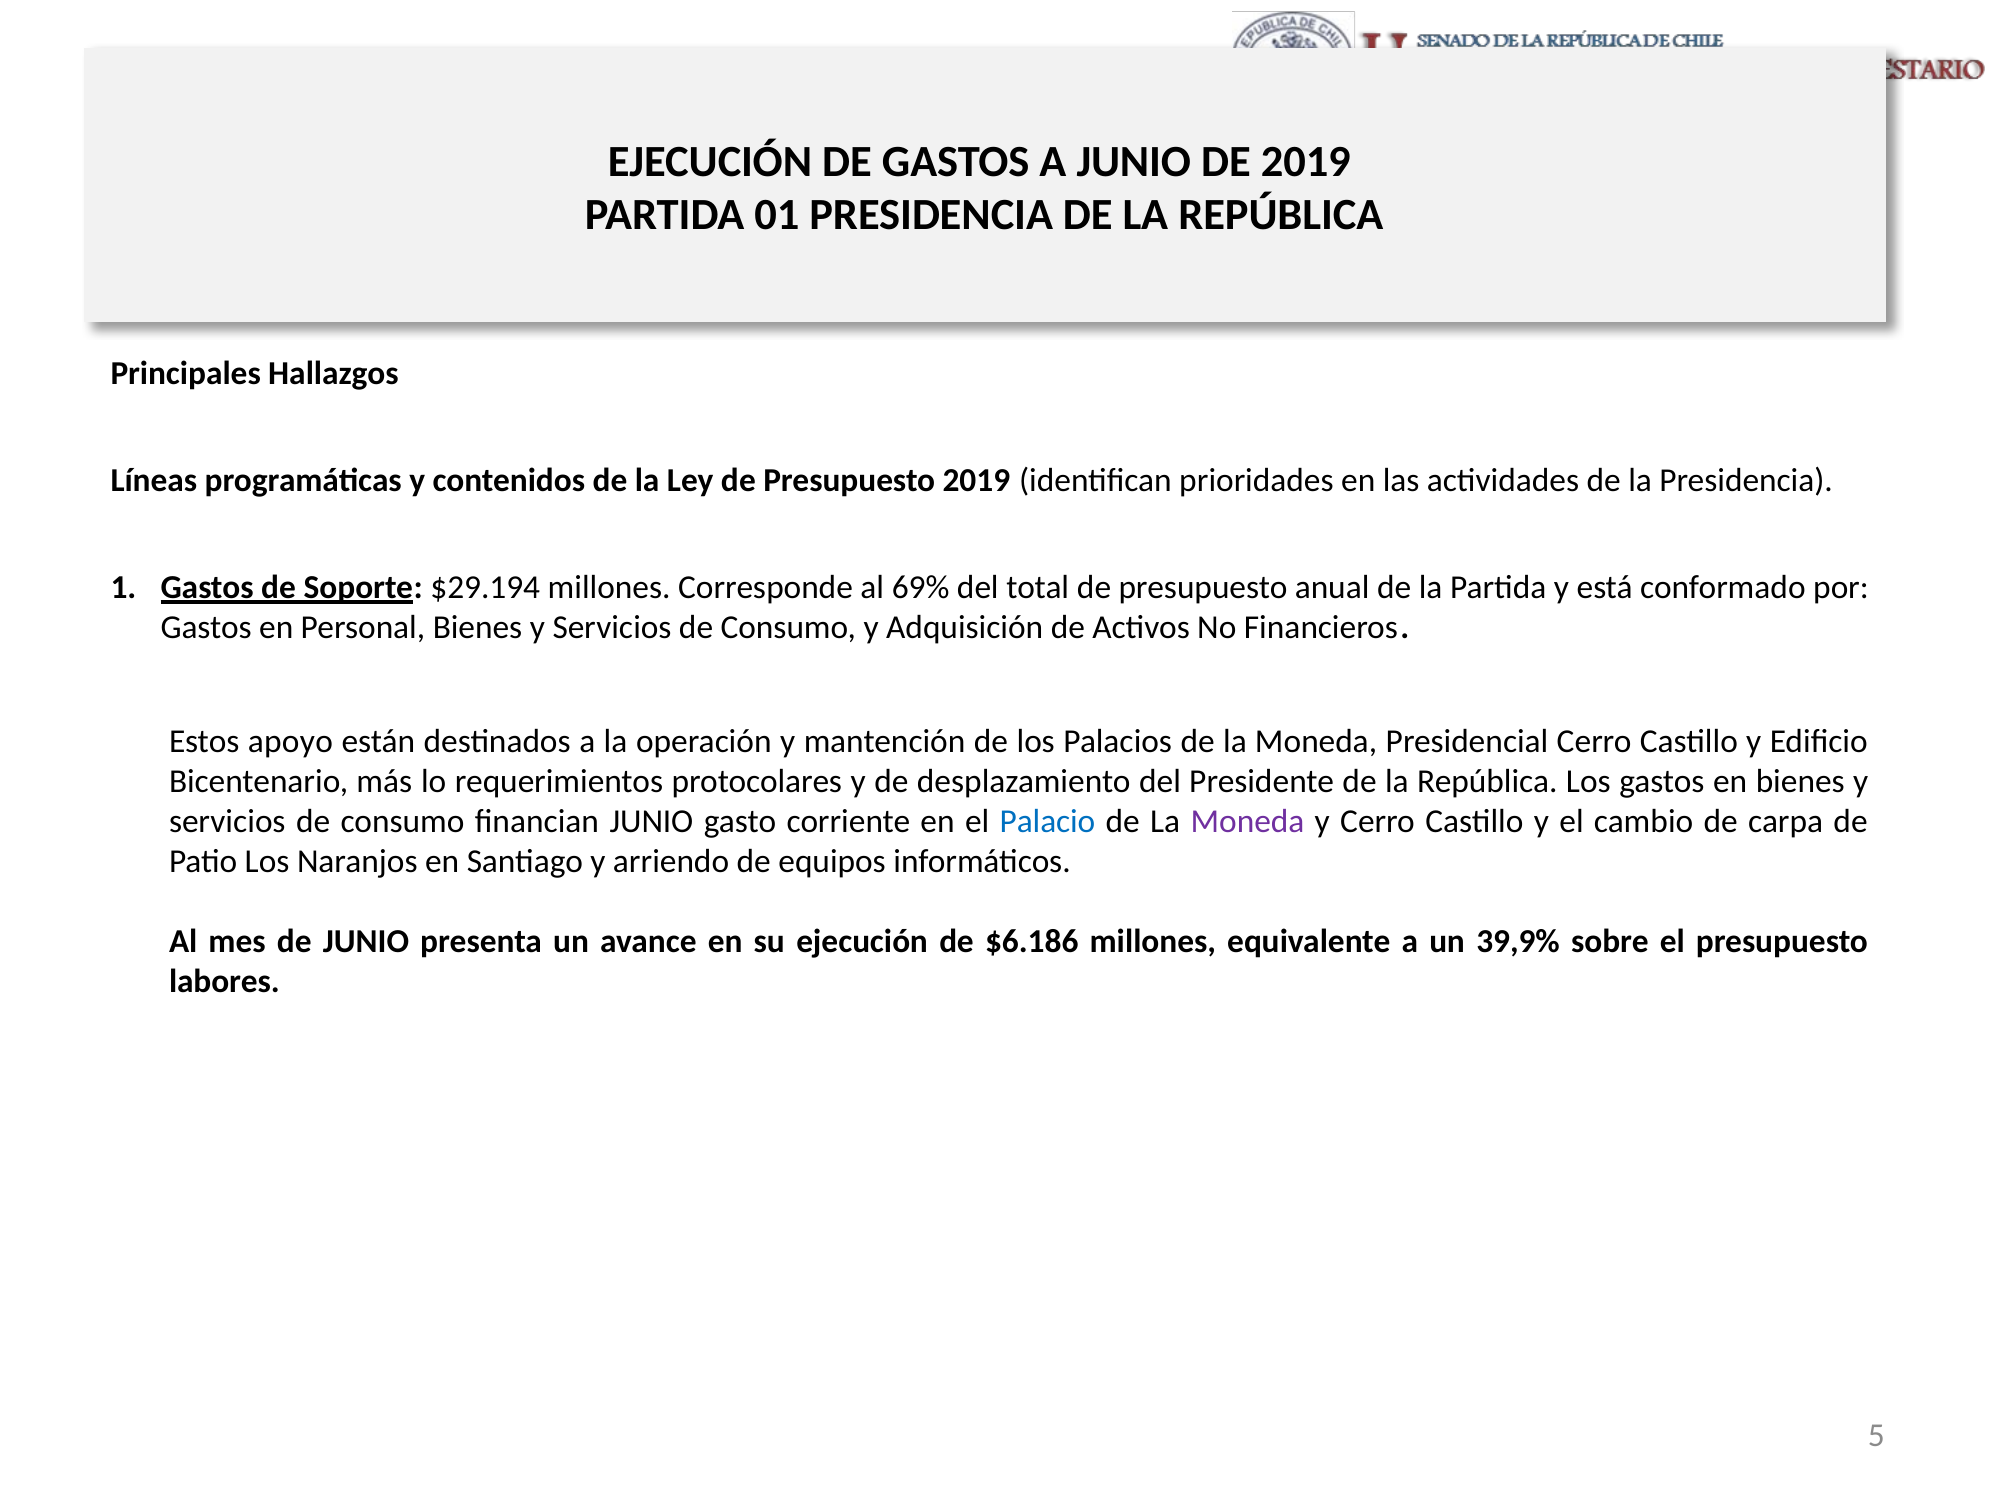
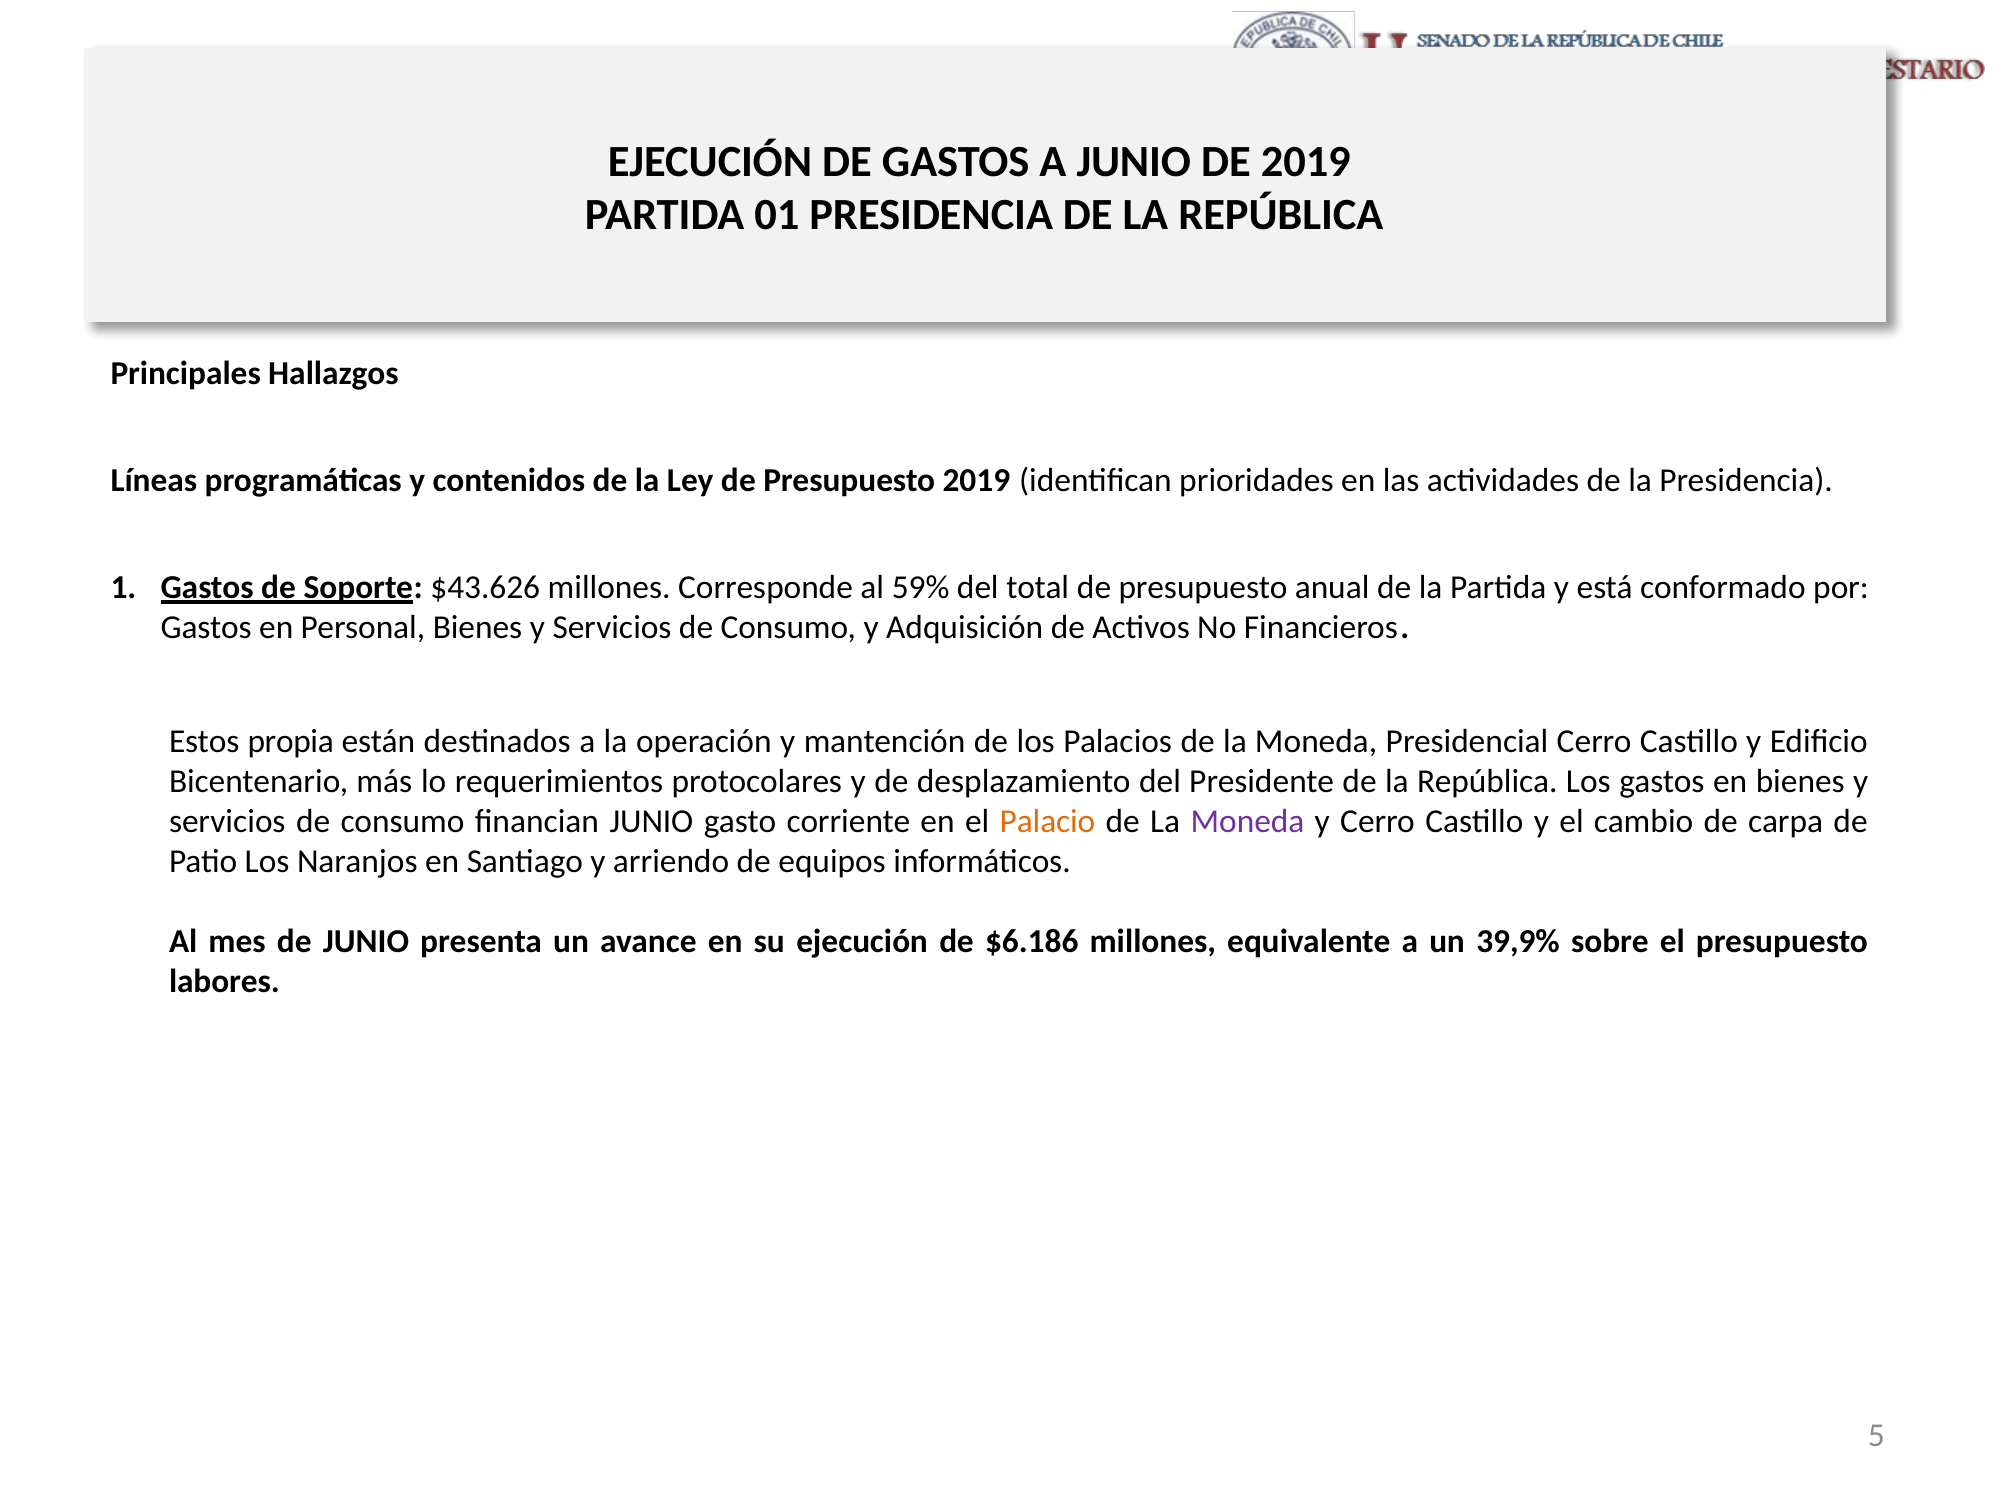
$29.194: $29.194 -> $43.626 (485, 587)
69%: 69% -> 59% (921, 587)
apoyo: apoyo -> propia (291, 741)
Palacio colour: blue -> orange (1047, 821)
